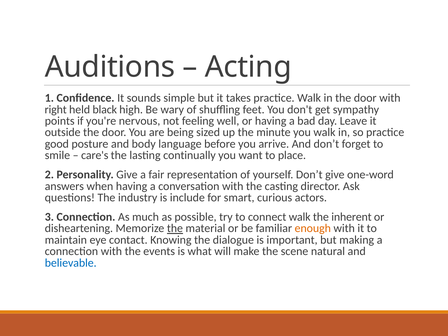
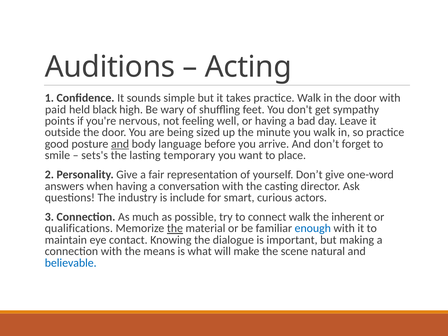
right: right -> paid (56, 109)
and underline: none -> present (120, 144)
care's: care's -> sets's (95, 155)
continually: continually -> temporary (189, 155)
disheartening: disheartening -> qualifications (79, 228)
enough colour: orange -> blue (313, 228)
events: events -> means (159, 251)
